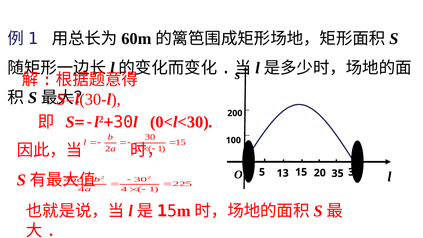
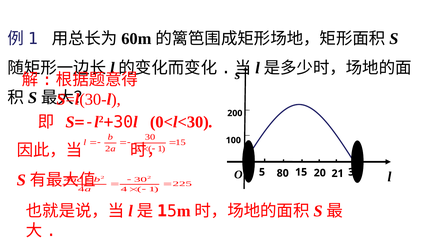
13: 13 -> 80 (283, 173)
35: 35 -> 21 (338, 173)
